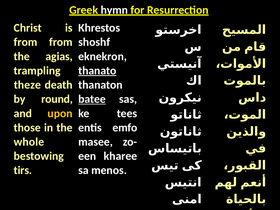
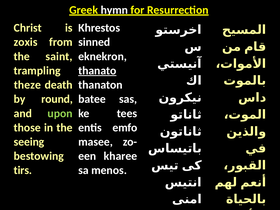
from: from -> zoxis (26, 42)
shoshf: shoshf -> sinned (94, 42)
agias: agias -> saint (59, 56)
batee underline: present -> none (92, 99)
upon colour: yellow -> light green (60, 113)
whole: whole -> seeing (29, 142)
